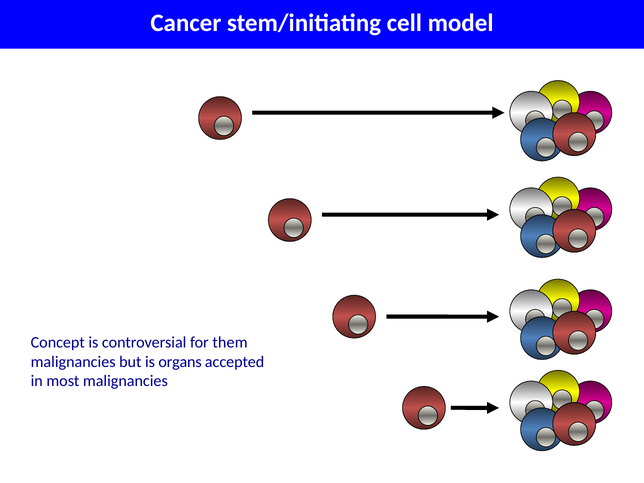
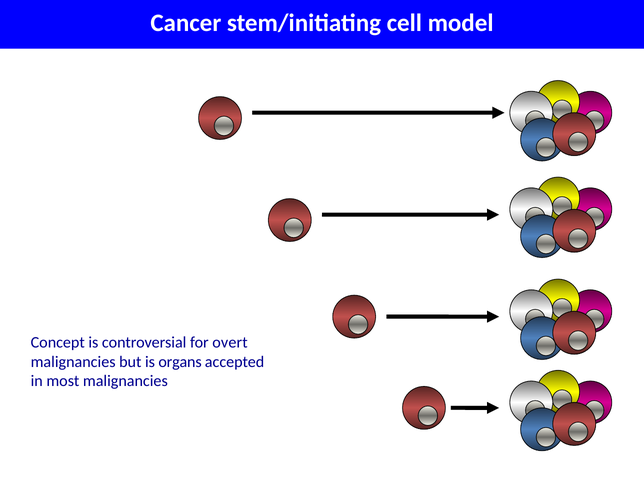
them: them -> overt (230, 343)
